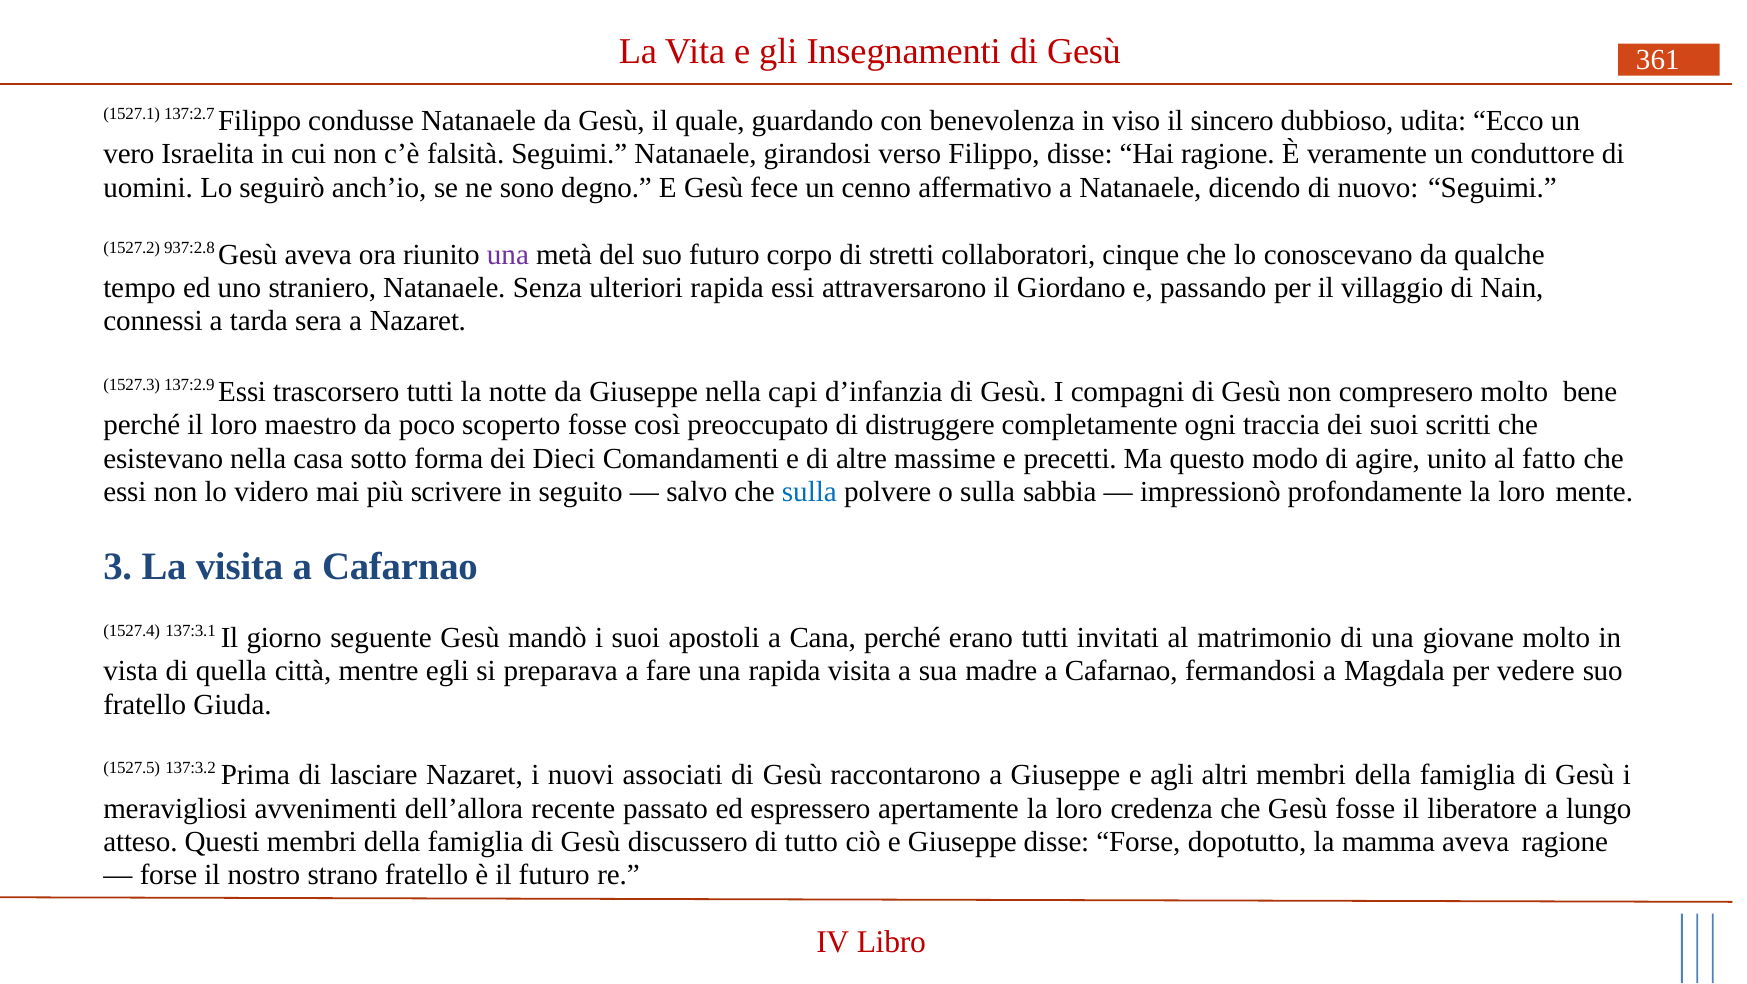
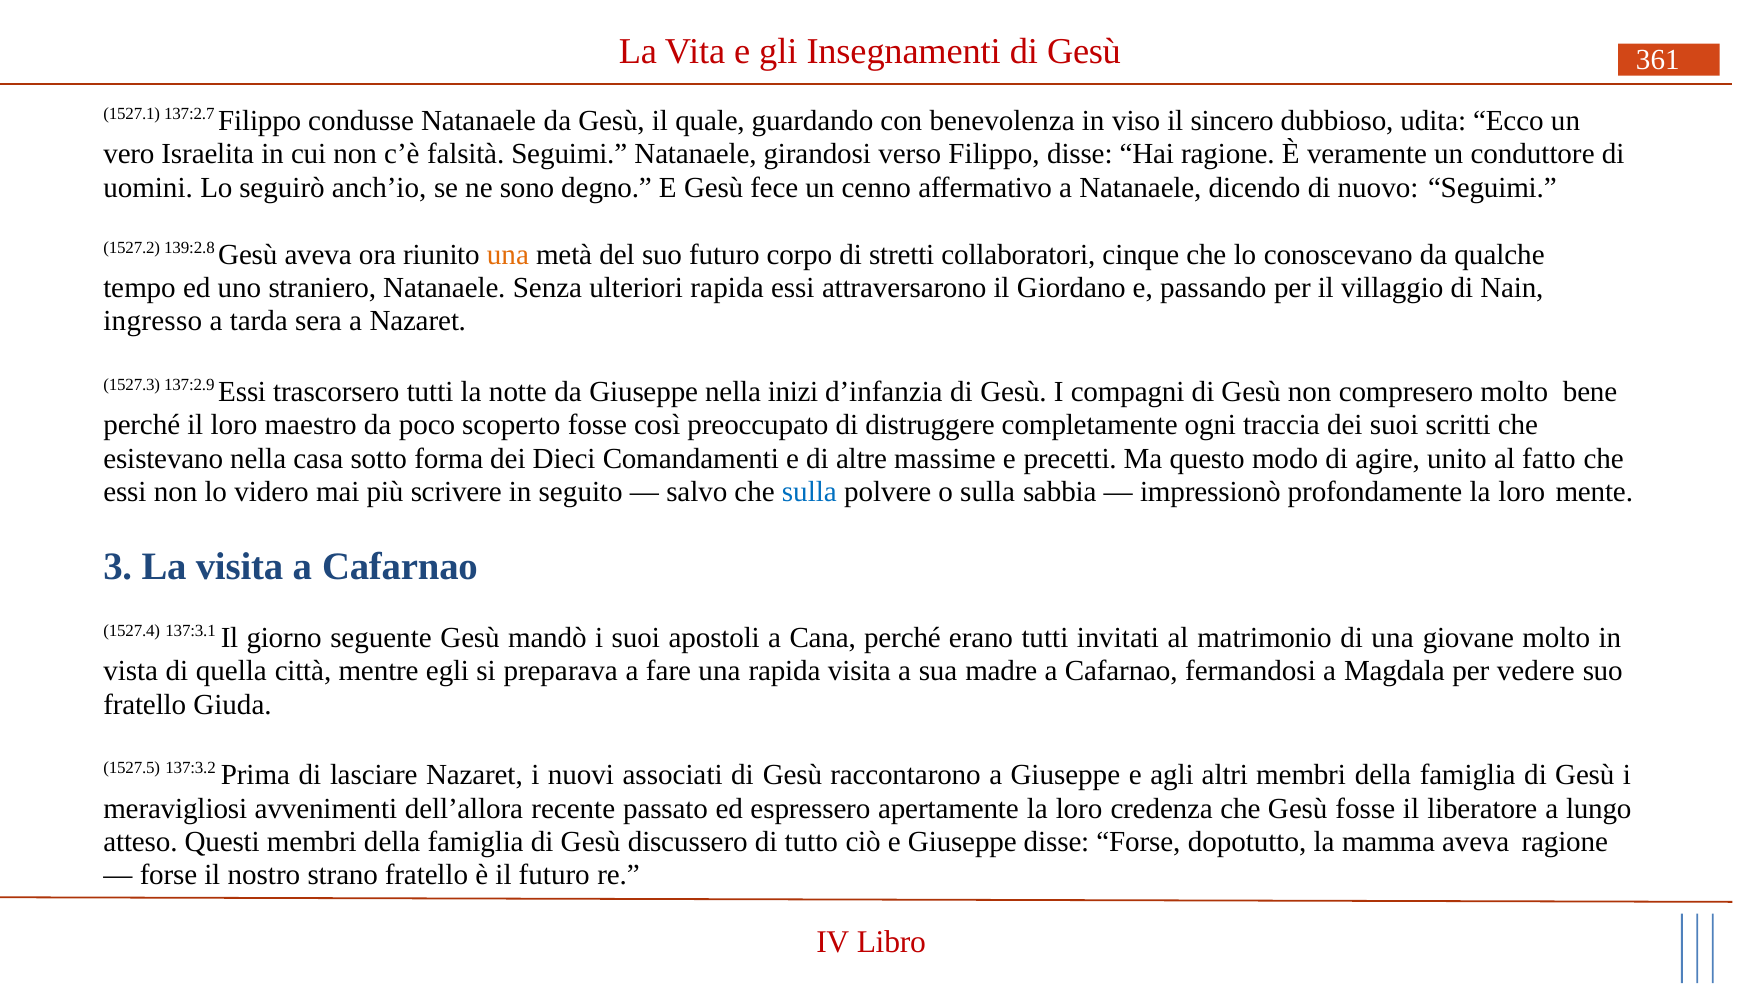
937:2.8: 937:2.8 -> 139:2.8 (189, 247)
una colour: purple -> orange (508, 254)
connessi: connessi -> ingresso (153, 321)
capi: capi -> inizi (793, 392)
